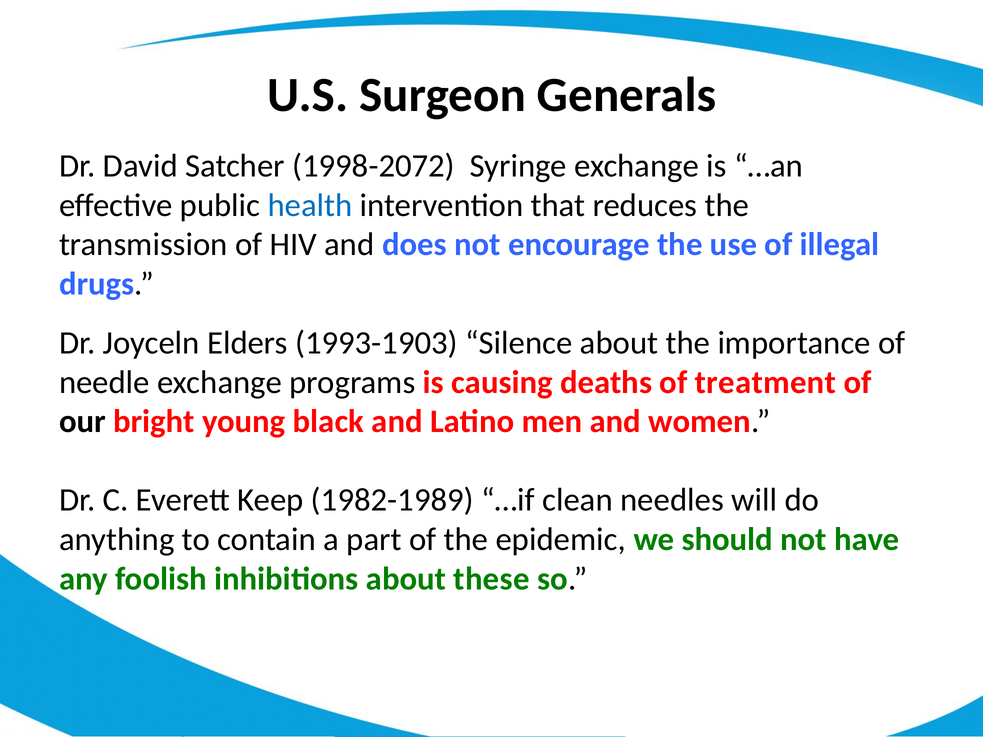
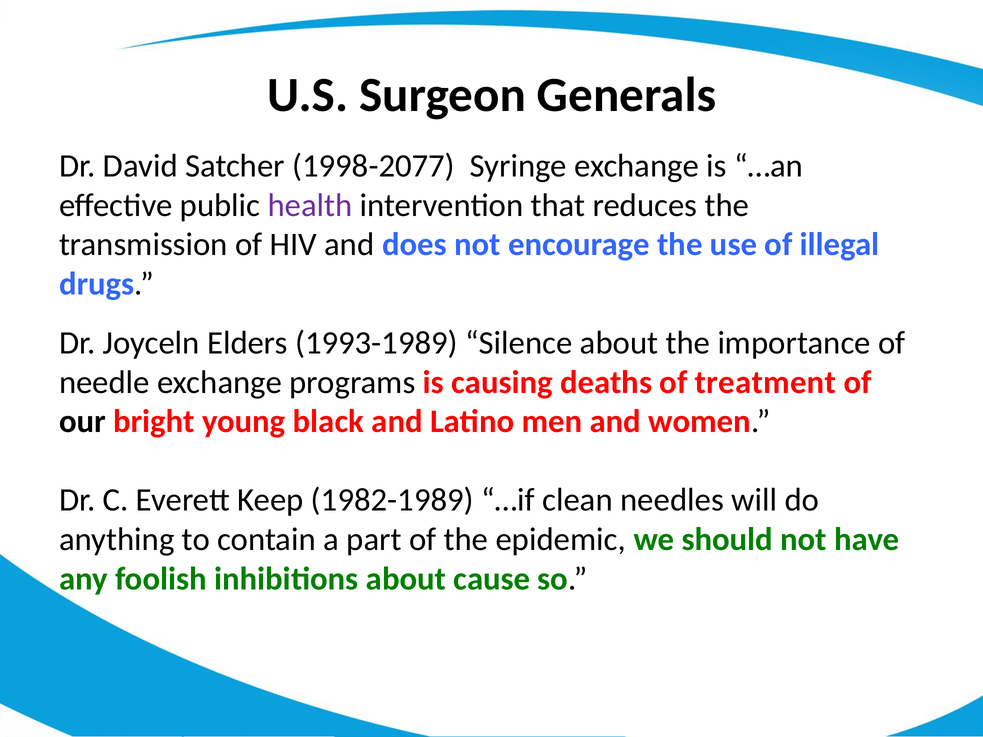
1998-2072: 1998-2072 -> 1998-2077 (374, 166)
health colour: blue -> purple (310, 205)
1993-1903: 1993-1903 -> 1993-1989 (376, 343)
these: these -> cause (492, 579)
